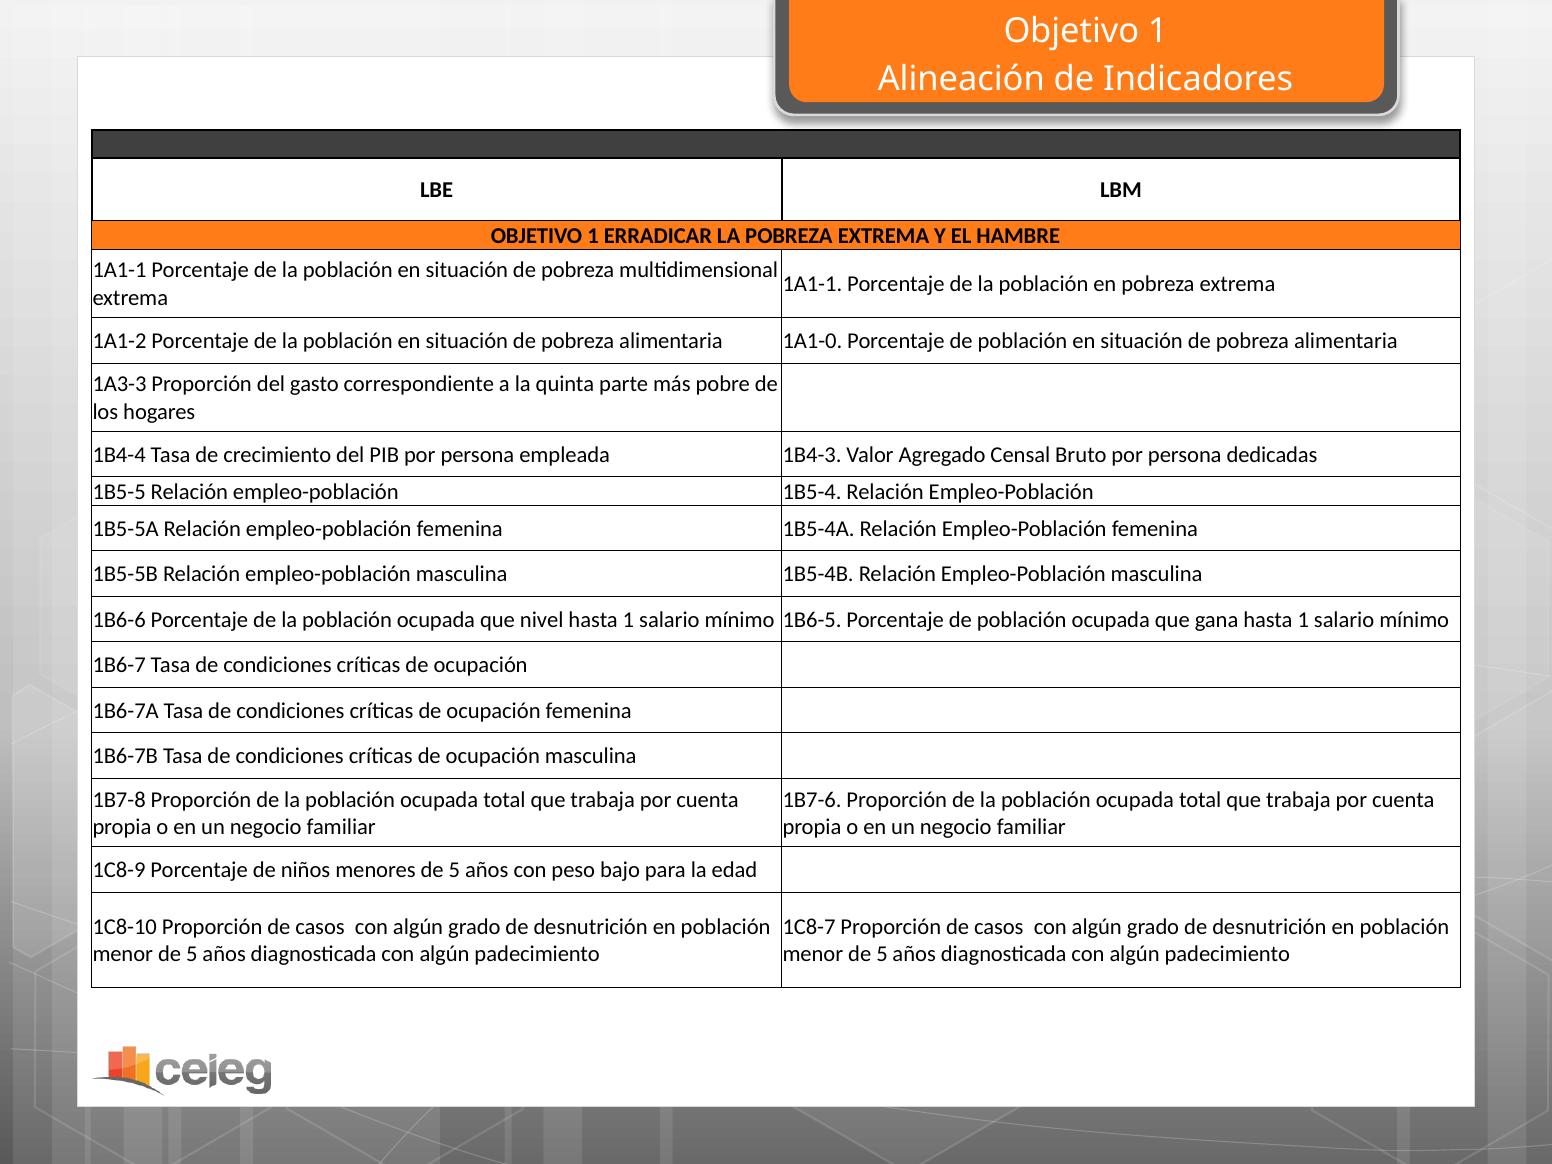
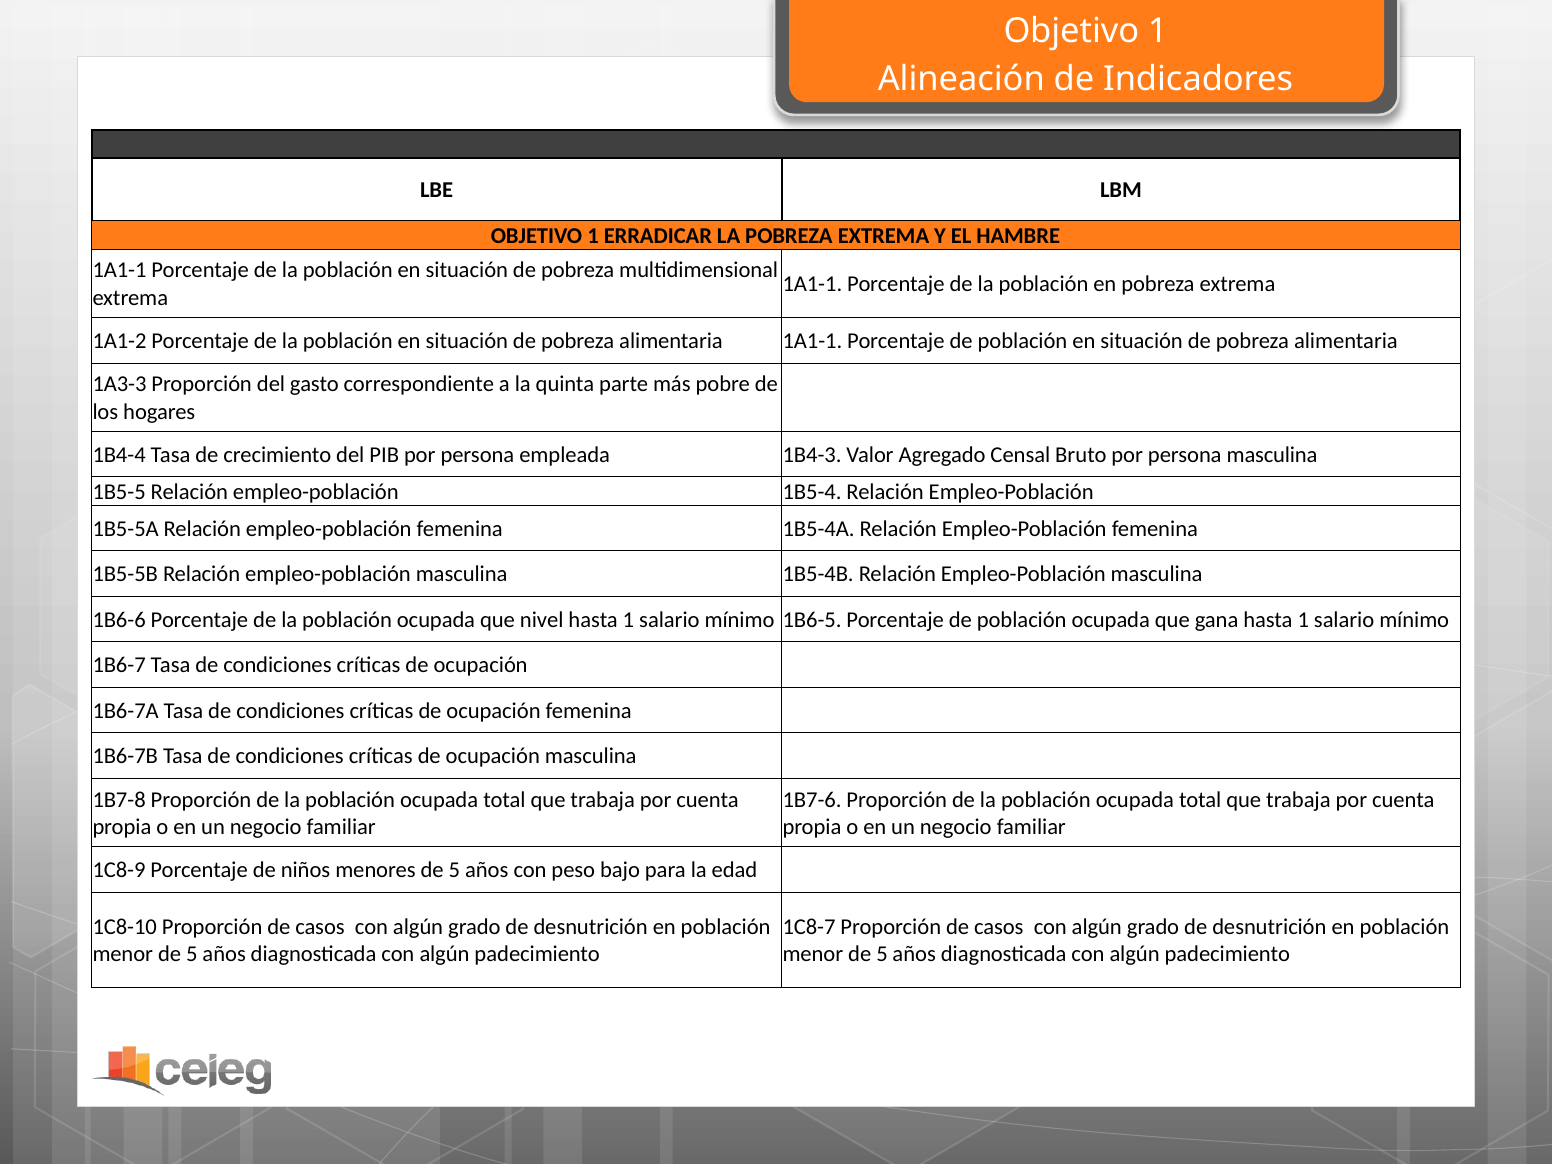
alimentaria 1A1-0: 1A1-0 -> 1A1-1 (812, 341)
persona dedicadas: dedicadas -> masculina (1272, 455)
